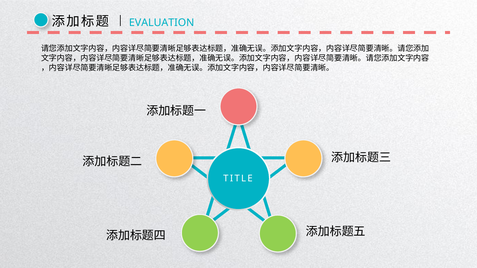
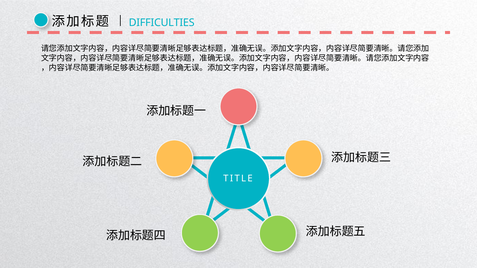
EVALUATION: EVALUATION -> DIFFICULTIES (162, 23)
